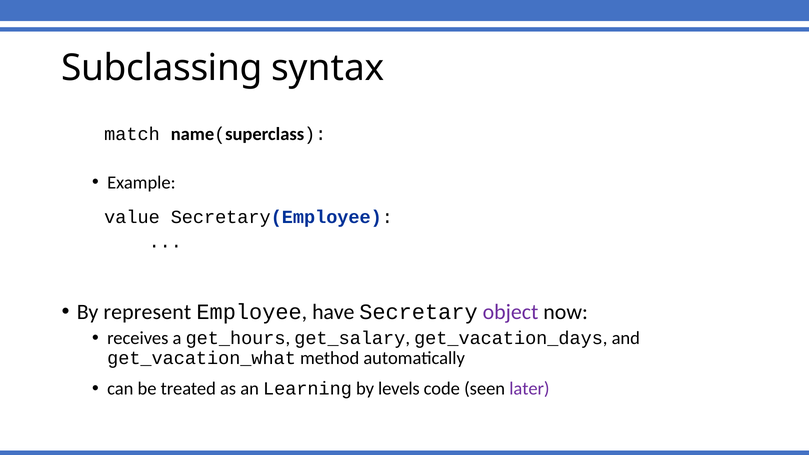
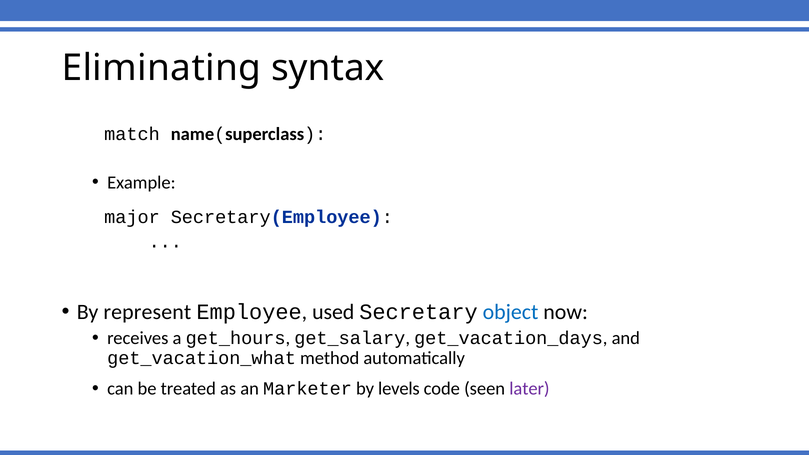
Subclassing: Subclassing -> Eliminating (161, 68)
value: value -> major (132, 217)
have: have -> used (333, 312)
object colour: purple -> blue (511, 312)
Learning: Learning -> Marketer (308, 389)
